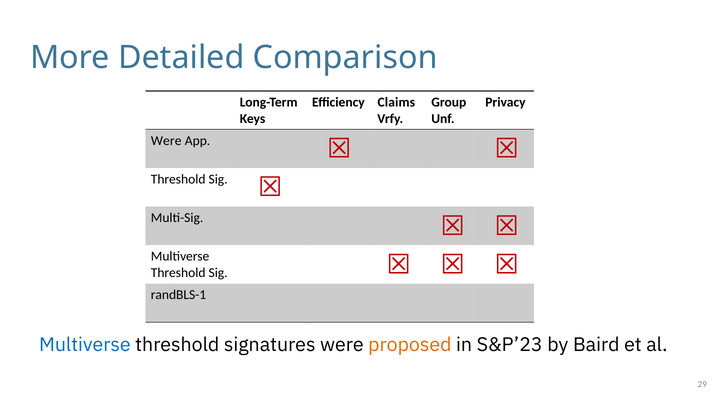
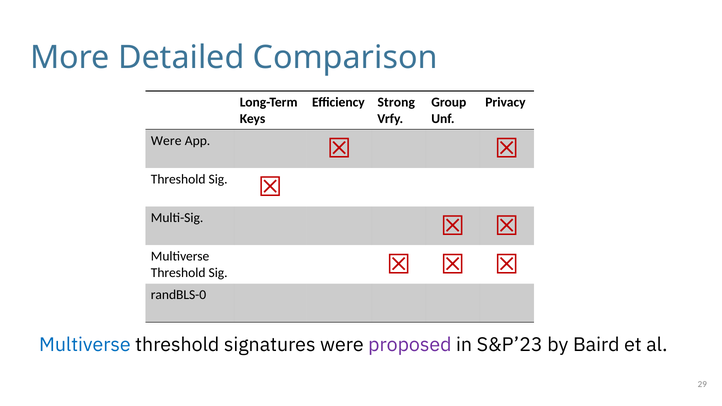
Claims: Claims -> Strong (396, 102)
randBLS-1: randBLS-1 -> randBLS-0 (178, 295)
proposed colour: orange -> purple (410, 345)
